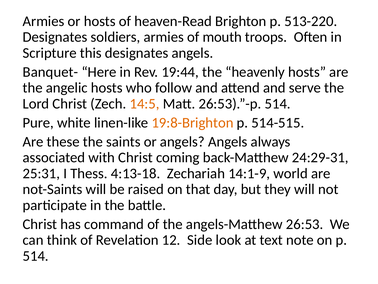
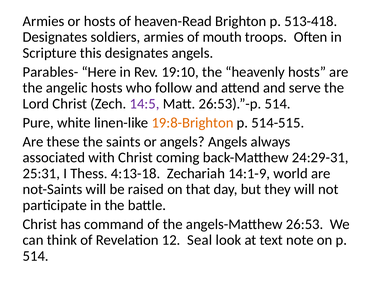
513-220: 513-220 -> 513-418 (311, 21)
Banquet-: Banquet- -> Parables- (50, 72)
19:44: 19:44 -> 19:10 (180, 72)
14:5 colour: orange -> purple (145, 104)
Side: Side -> Seal (200, 240)
